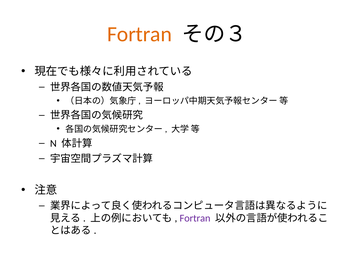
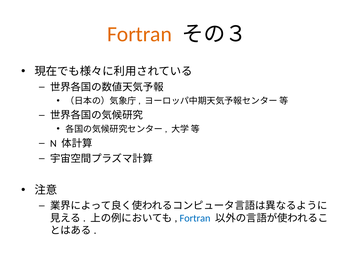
Fortran colour: purple -> blue (195, 218)
